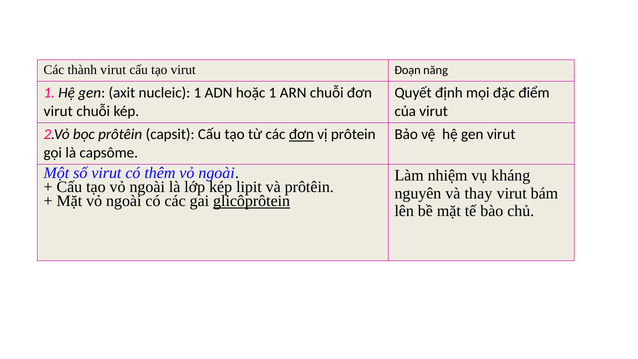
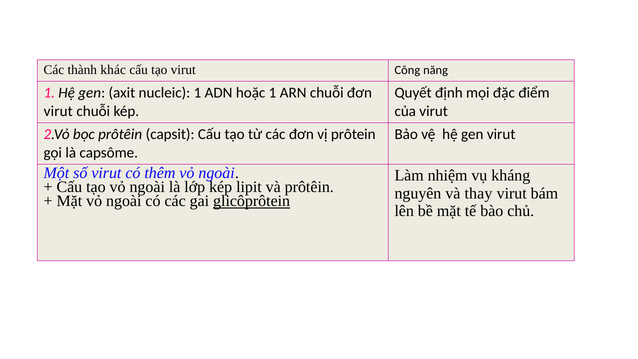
thành virut: virut -> khác (113, 70)
Đoạn: Đoạn -> Công (407, 70)
đơn underline: present -> none (301, 134)
